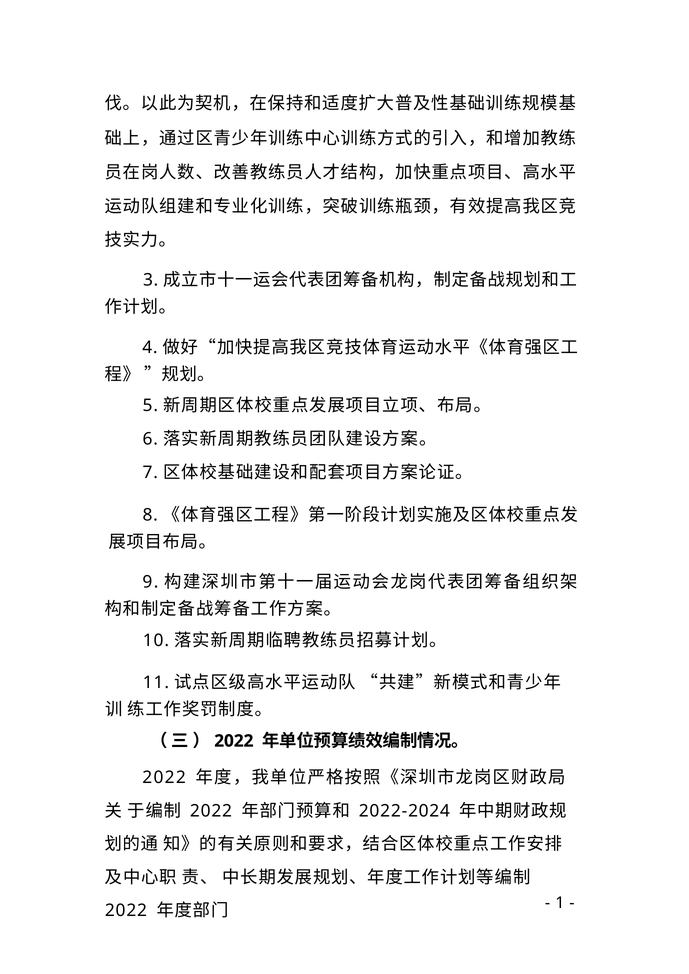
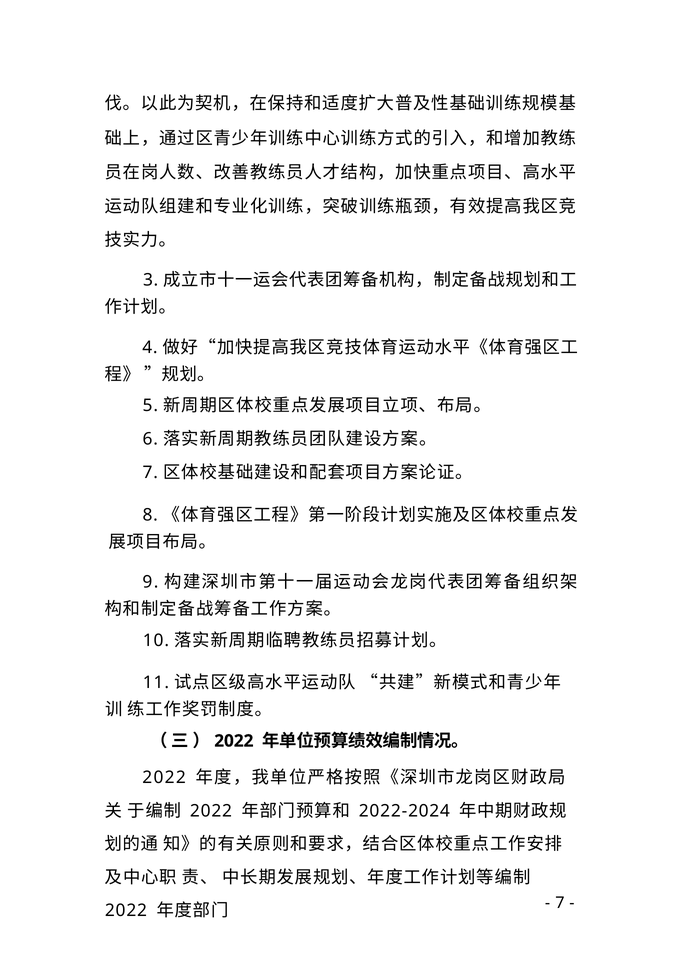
1: 1 -> 7 (560, 903)
